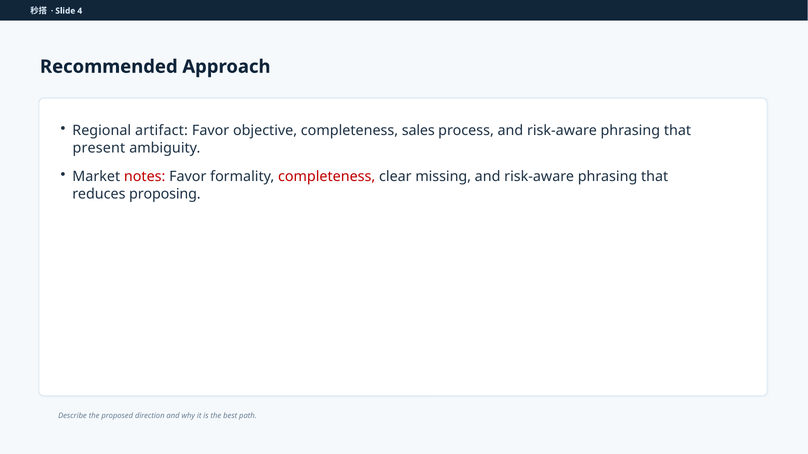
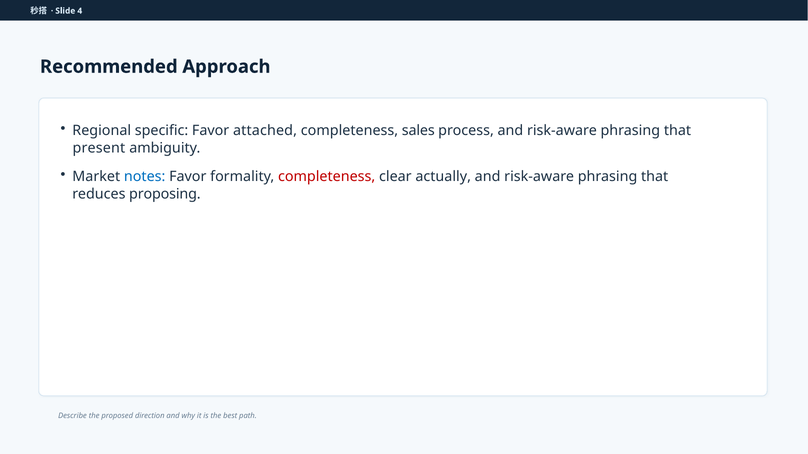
artifact: artifact -> specific (162, 131)
objective: objective -> attached (265, 131)
notes colour: red -> blue (145, 177)
missing: missing -> actually (443, 177)
